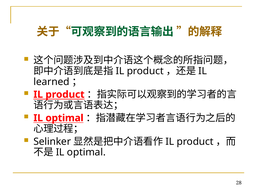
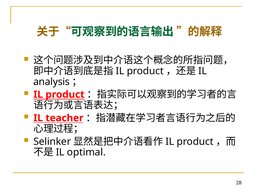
learned: learned -> analysis (52, 82)
optimal: optimal -> teacher (64, 118)
